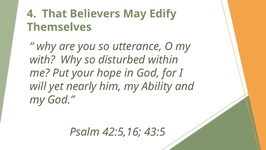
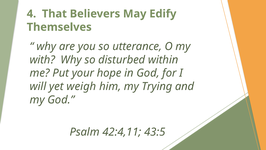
nearly: nearly -> weigh (81, 86)
Ability: Ability -> Trying (157, 86)
42:5,16: 42:5,16 -> 42:4,11 (122, 132)
